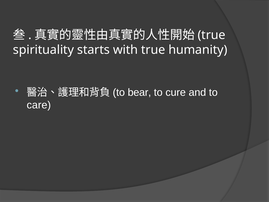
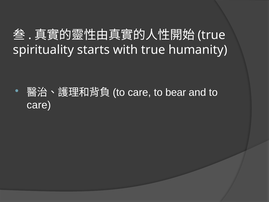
bear: bear -> care (139, 92)
cure: cure -> bear (176, 92)
